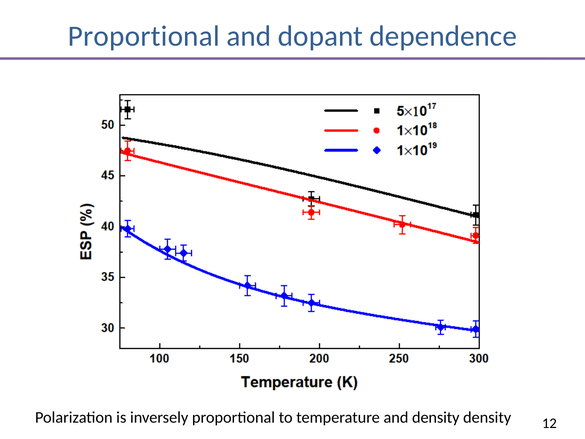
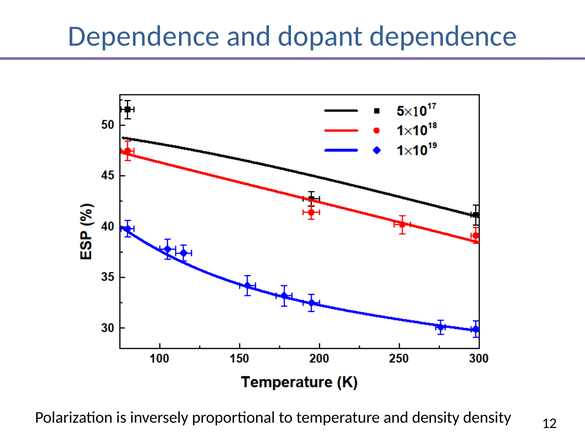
Proportional: Proportional -> Dependence (144, 36)
